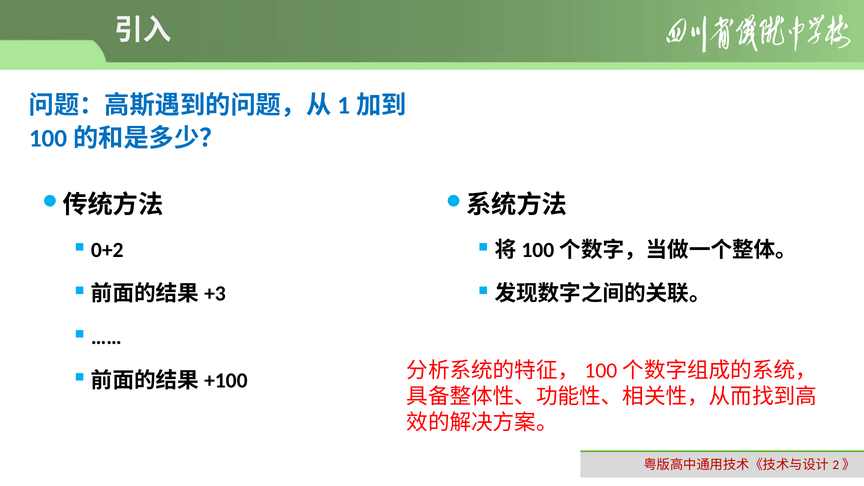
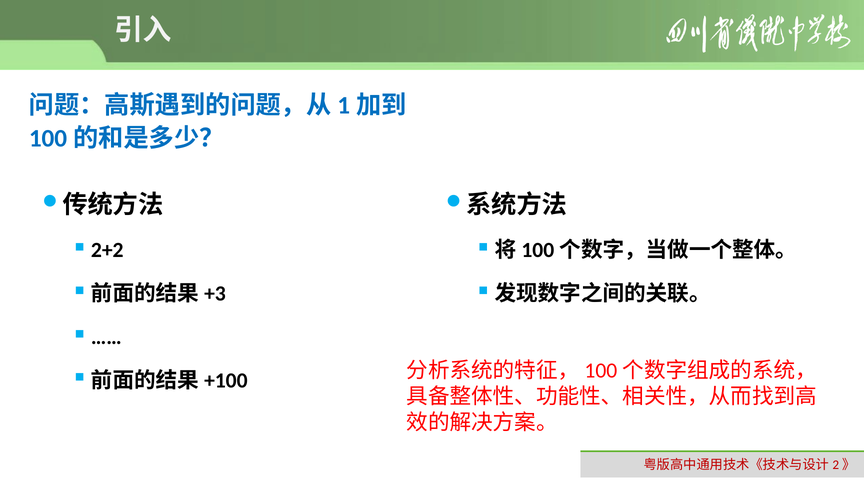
0+2: 0+2 -> 2+2 (107, 250)
